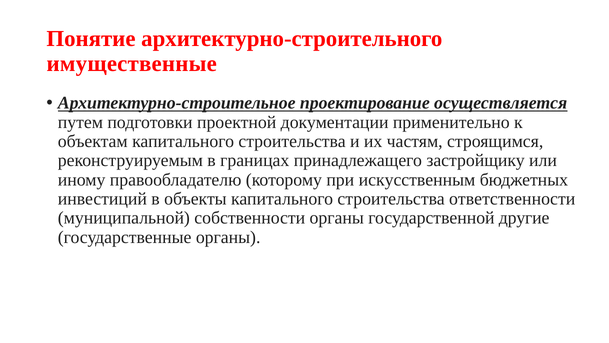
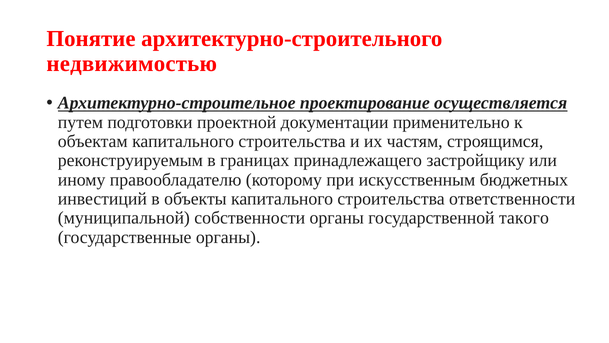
имущественные: имущественные -> недвижимостью (132, 64)
другие: другие -> такого (524, 218)
